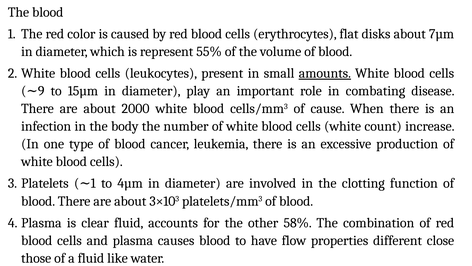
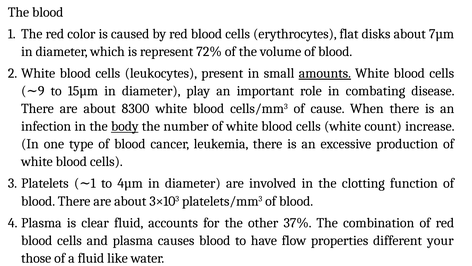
55%: 55% -> 72% (209, 51)
2000: 2000 -> 8300 (136, 108)
body underline: none -> present (125, 126)
58%: 58% -> 37% (298, 222)
close: close -> your (440, 240)
